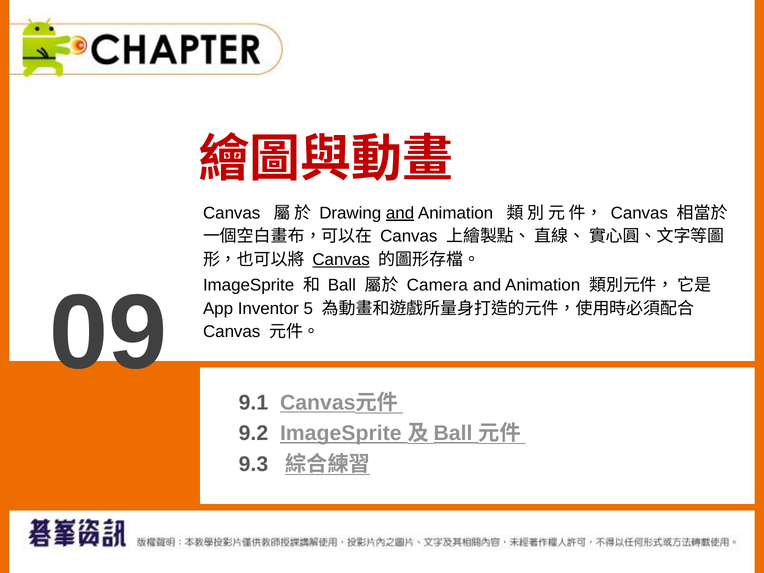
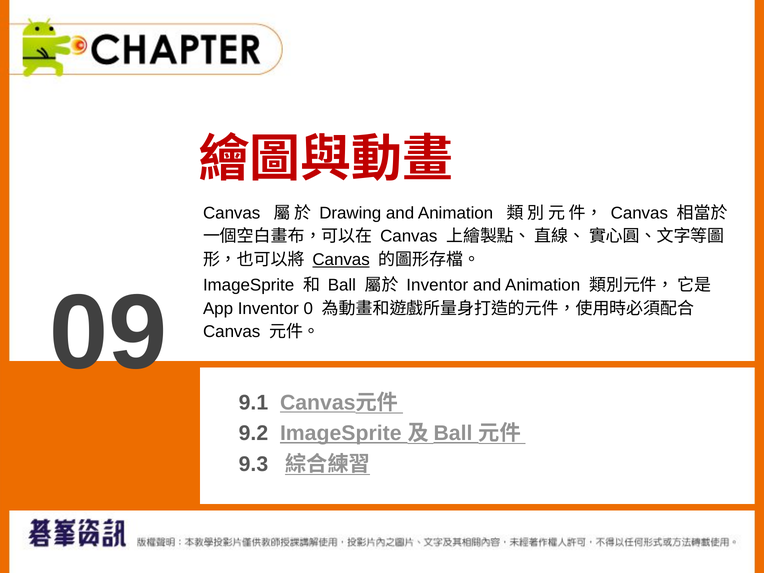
and underline: present -> none (400, 213)
Camera: Camera -> Inventor (437, 285)
5: 5 -> 0 (308, 308)
